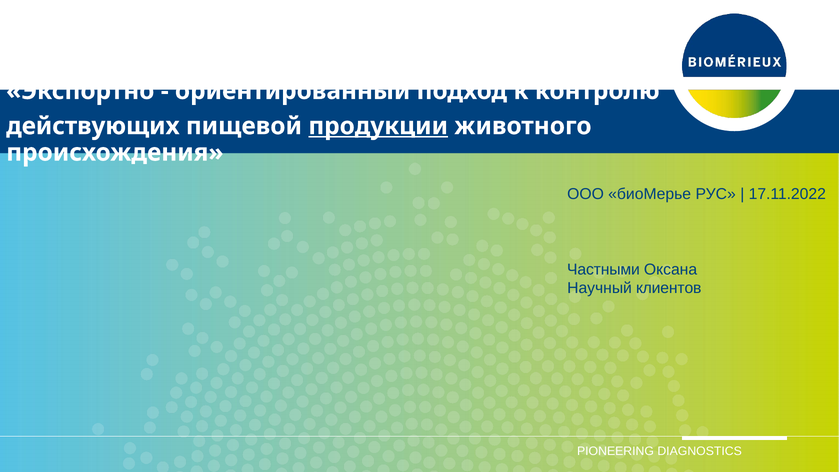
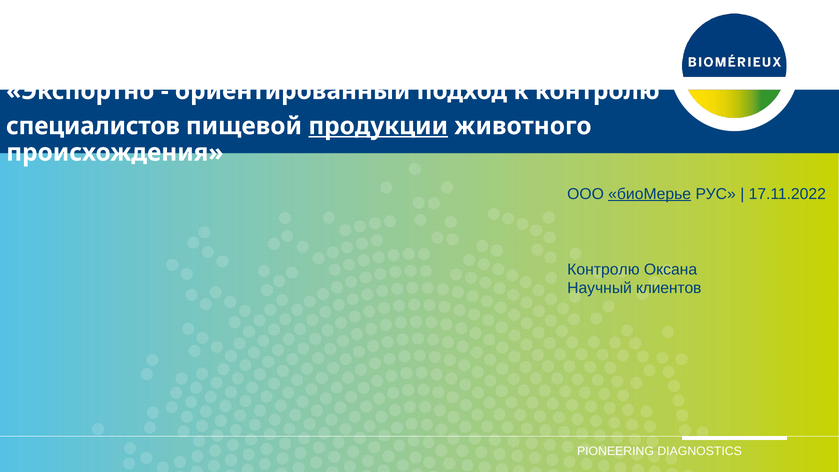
действующих: действующих -> специалистов (93, 126)
биоМерье underline: none -> present (650, 194)
Частными: Частными -> Контролю (603, 269)
